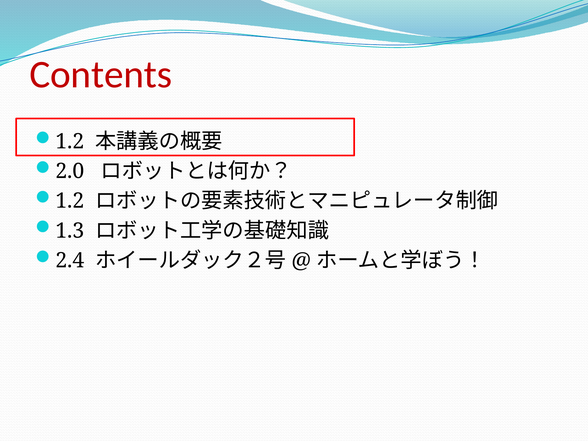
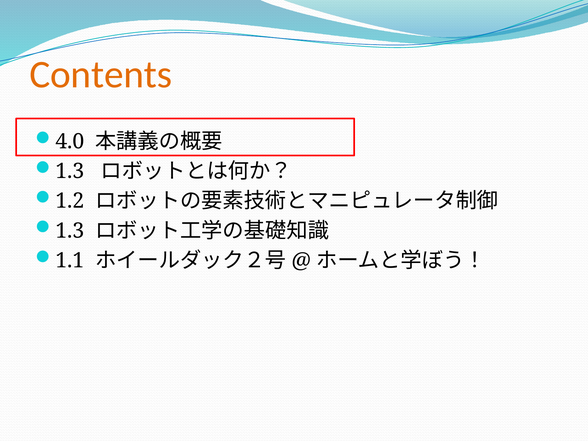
Contents colour: red -> orange (101, 75)
1.2: 1.2 -> 4.0 (70, 142)
2.0: 2.0 -> 1.3 (70, 171)
2.4: 2.4 -> 1.1 (70, 260)
